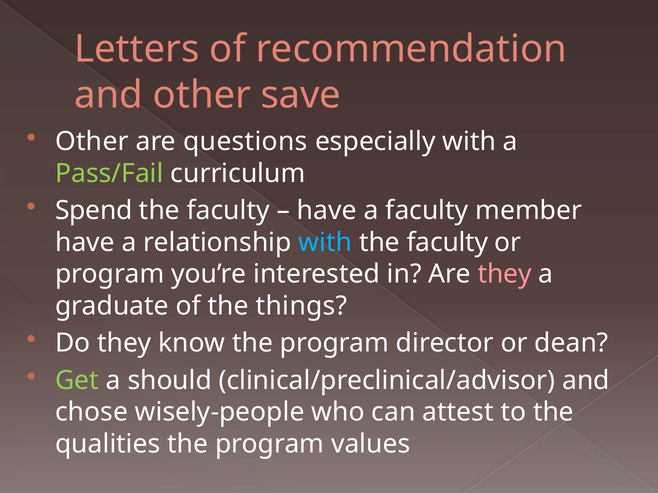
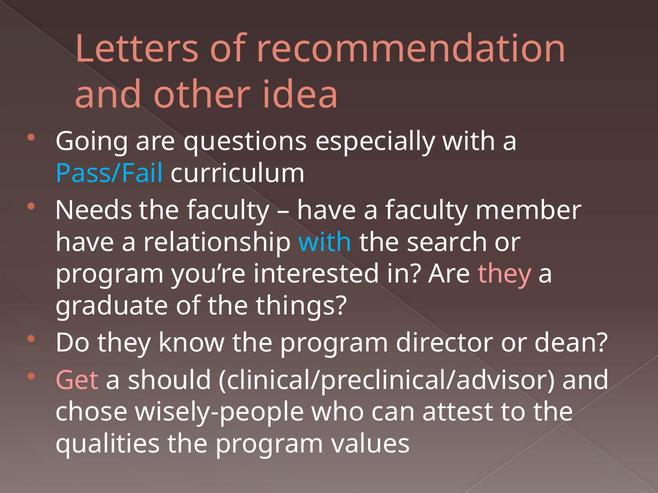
save: save -> idea (301, 95)
Other: Other -> Going (92, 142)
Pass/Fail colour: light green -> light blue (109, 173)
Spend: Spend -> Needs (94, 211)
faculty: faculty -> search (447, 243)
Get colour: light green -> pink (77, 381)
